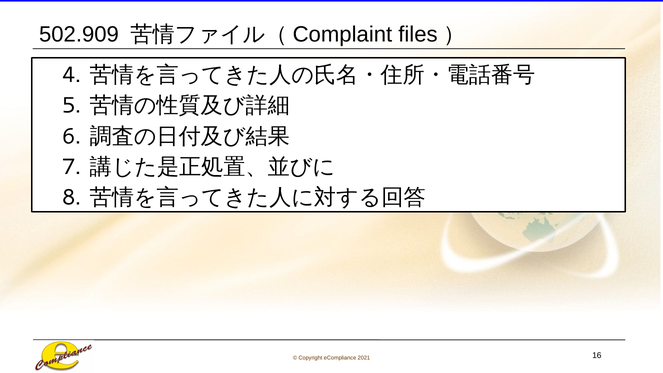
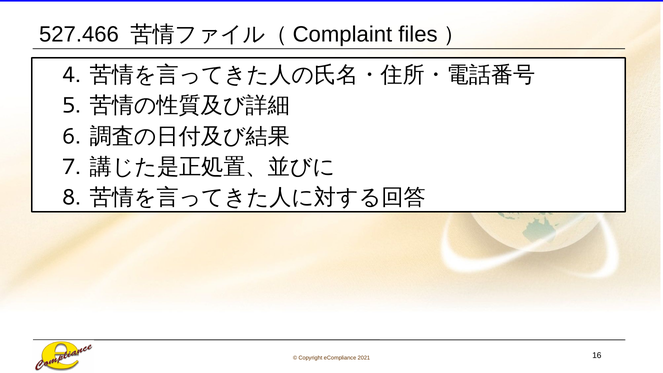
502.909: 502.909 -> 527.466 (79, 35)
